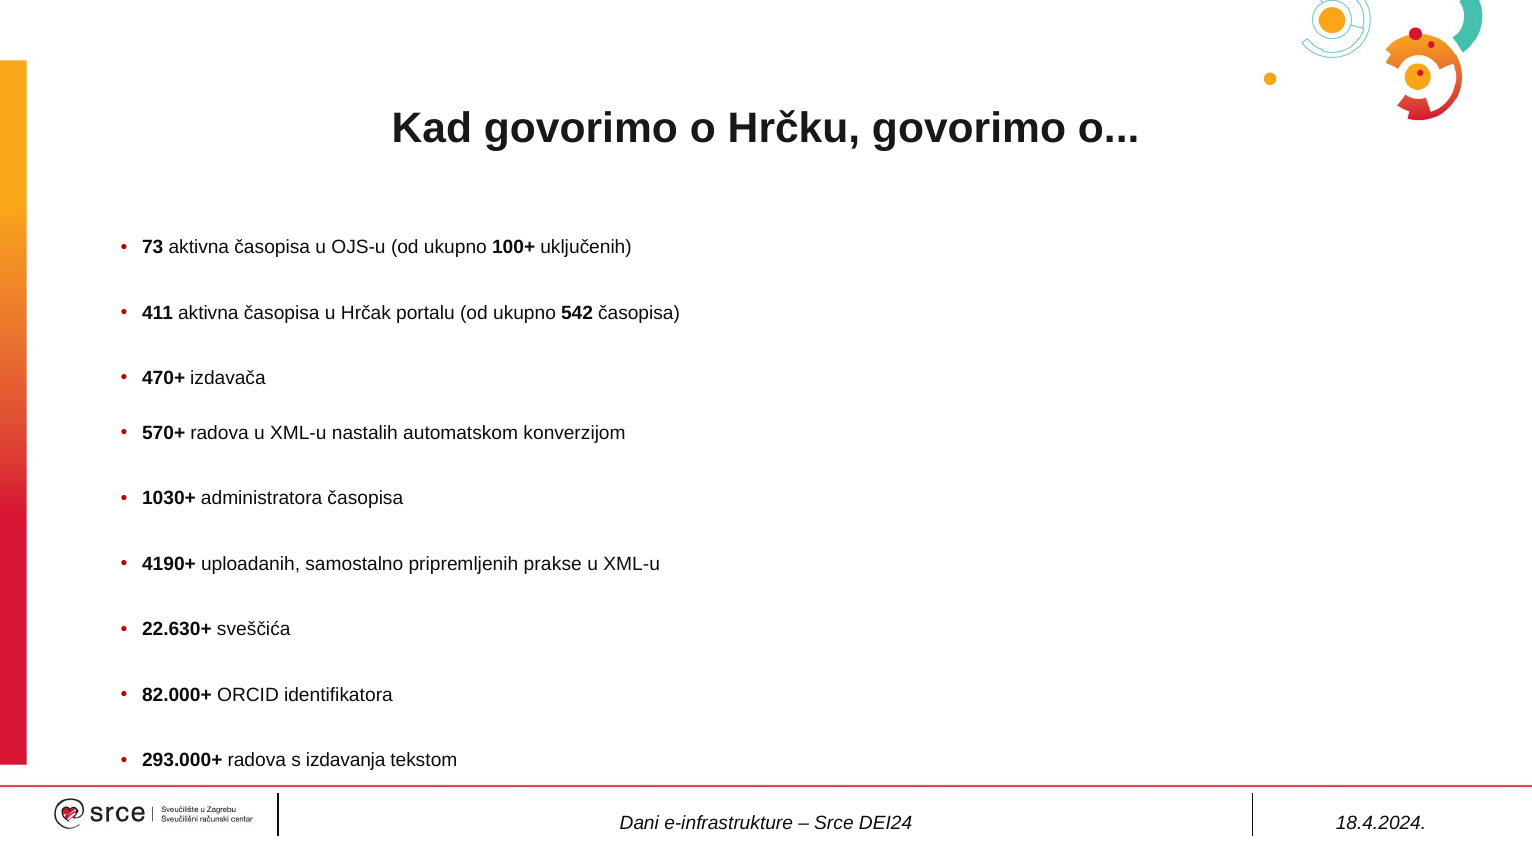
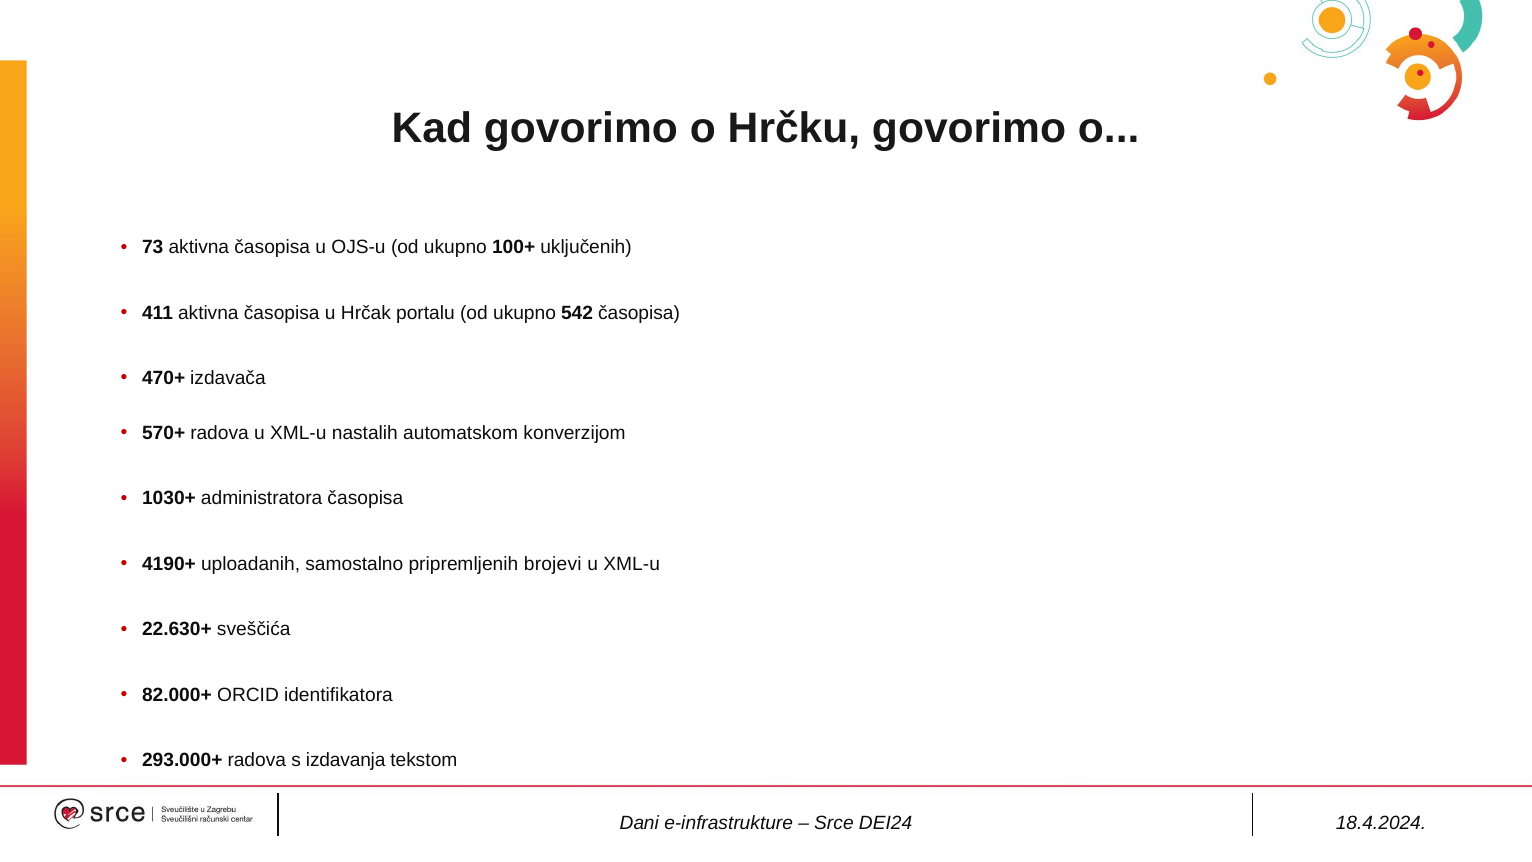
prakse: prakse -> brojevi (553, 564)
